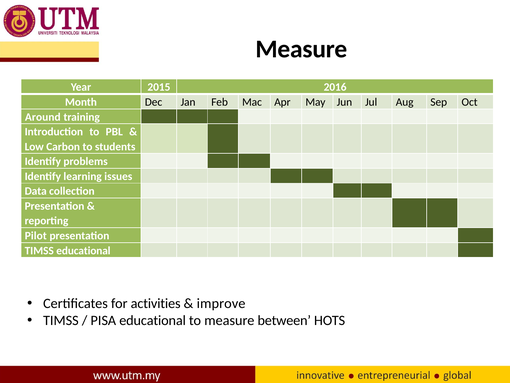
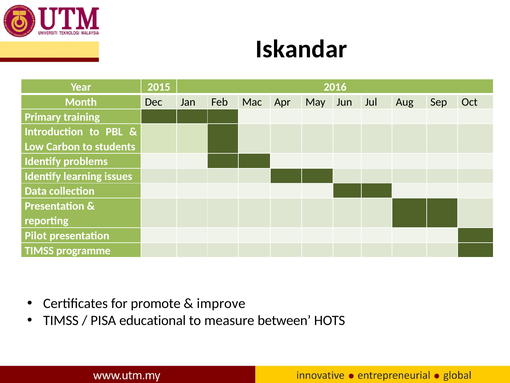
Measure: Measure -> Iskandar (301, 49)
Around: Around -> Primary (43, 117)
TIMSS educational: educational -> programme (83, 250)
activities: activities -> promote (156, 303)
